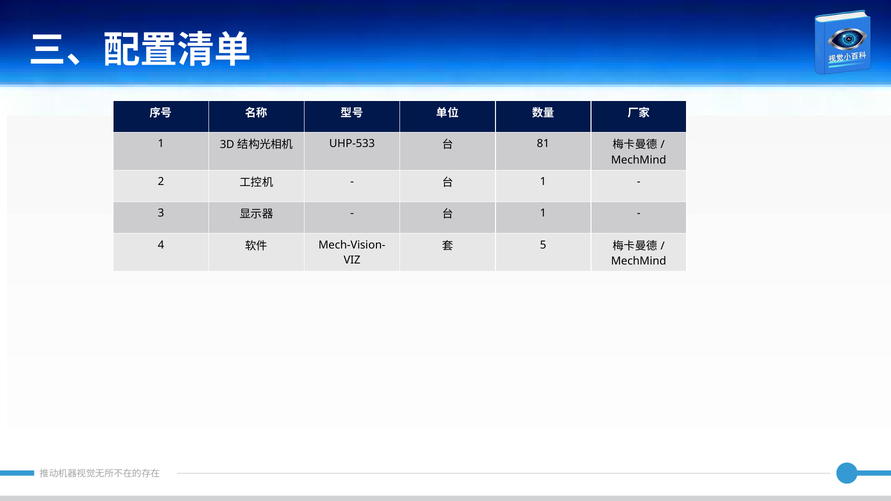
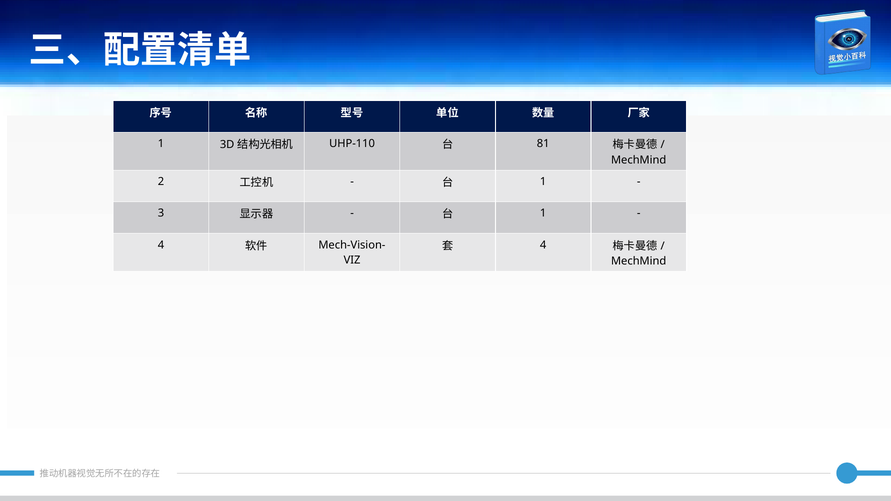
UHP-533: UHP-533 -> UHP-110 (352, 144)
5: 5 -> 4 (543, 245)
